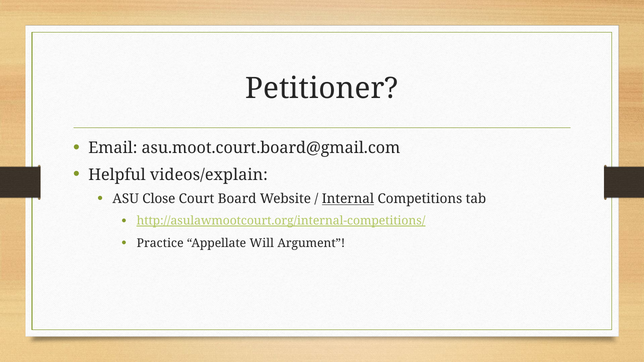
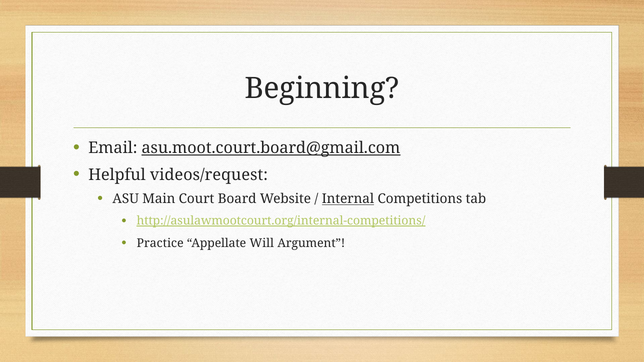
Petitioner: Petitioner -> Beginning (322, 88)
asu.moot.court.board@gmail.com underline: none -> present (271, 148)
videos/explain: videos/explain -> videos/request (209, 175)
Close: Close -> Main (159, 199)
